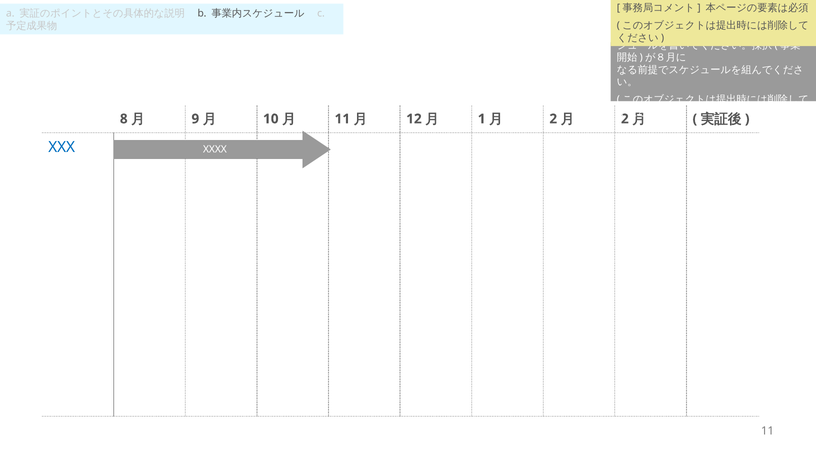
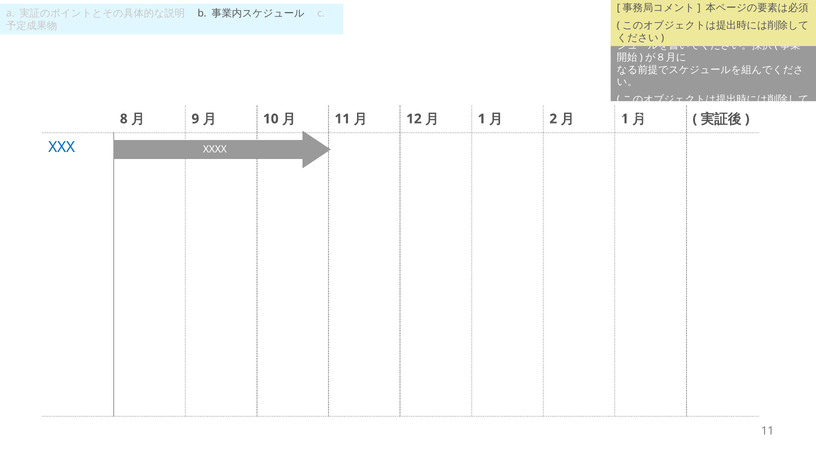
2: 2 -> 1 (625, 119)
